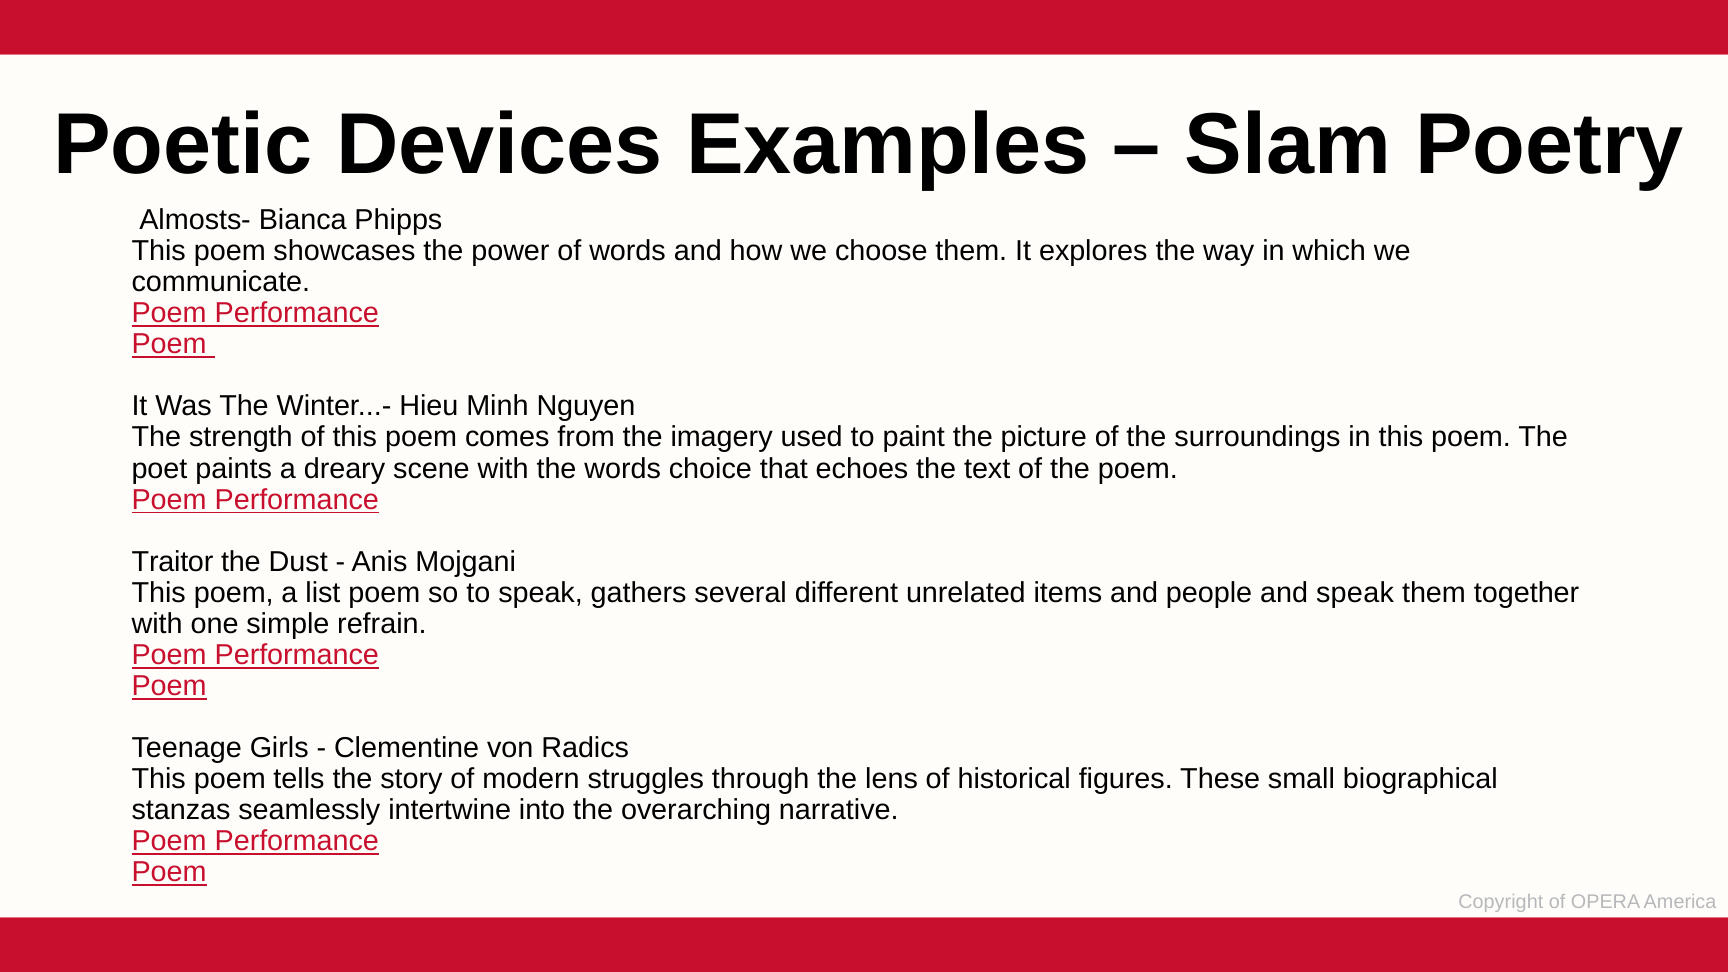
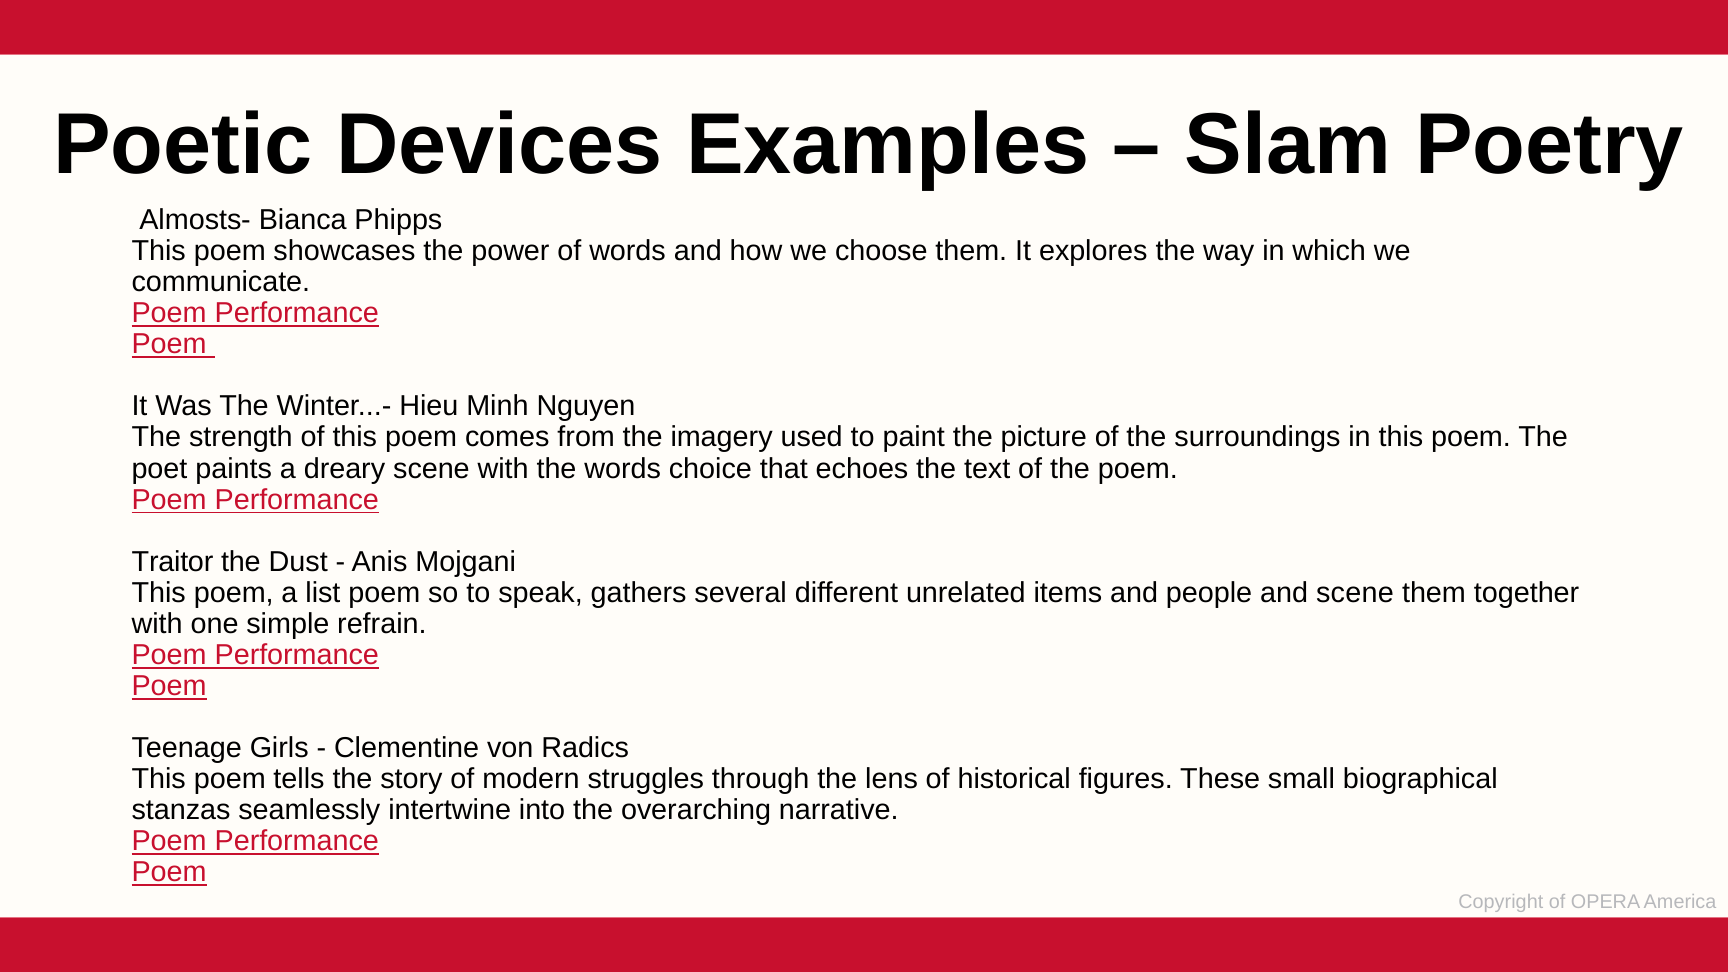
and speak: speak -> scene (1355, 593)
